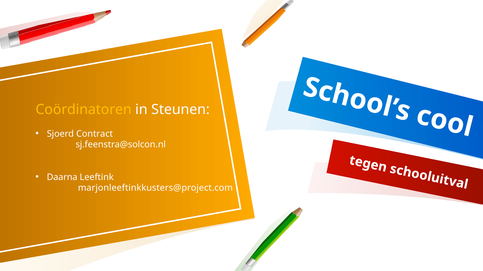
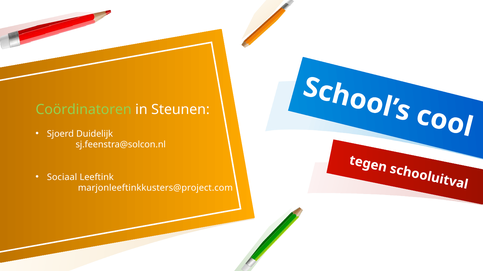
Coördinatoren colour: yellow -> light green (84, 110)
Contract: Contract -> Duidelijk (95, 134)
Daarna: Daarna -> Sociaal (62, 178)
